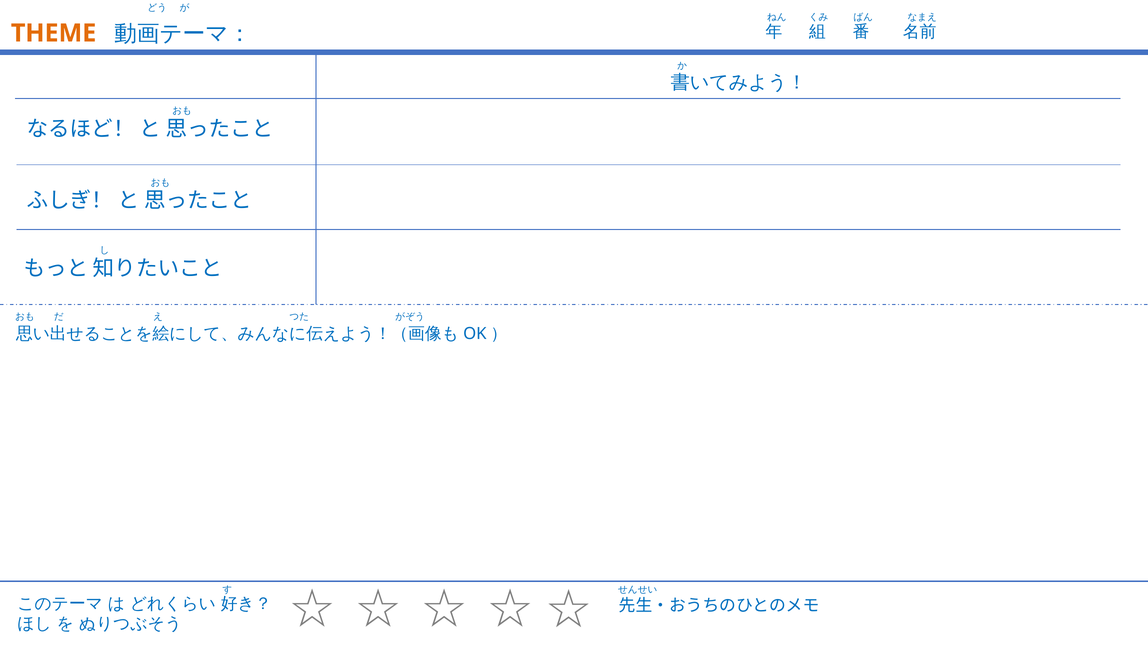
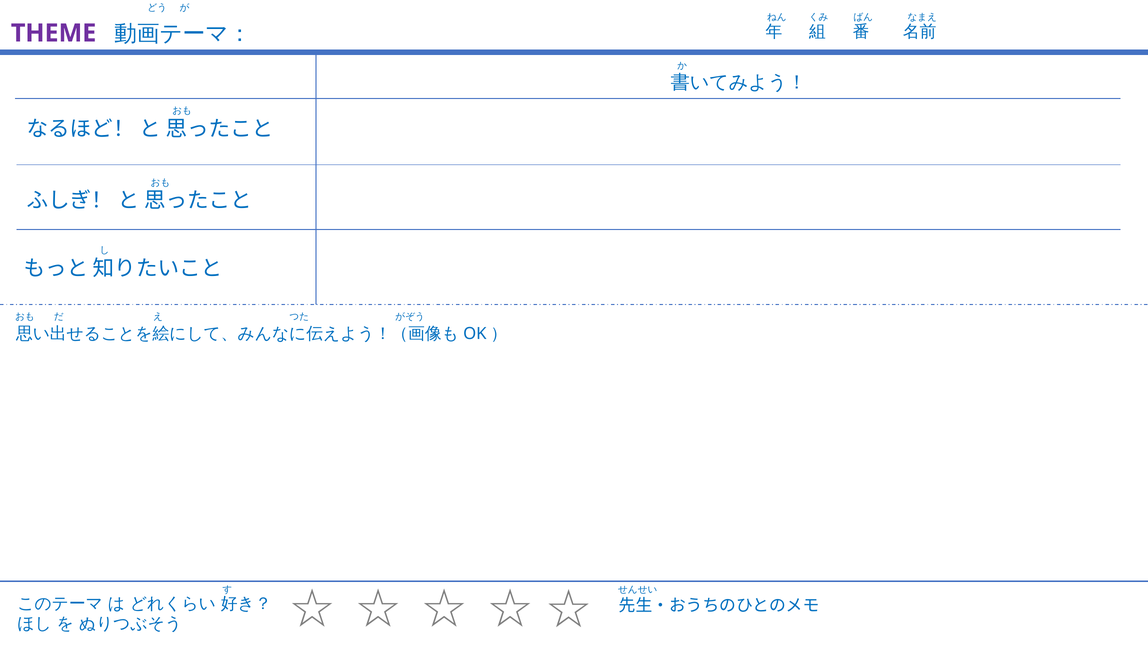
THEME colour: orange -> purple (54, 33)
